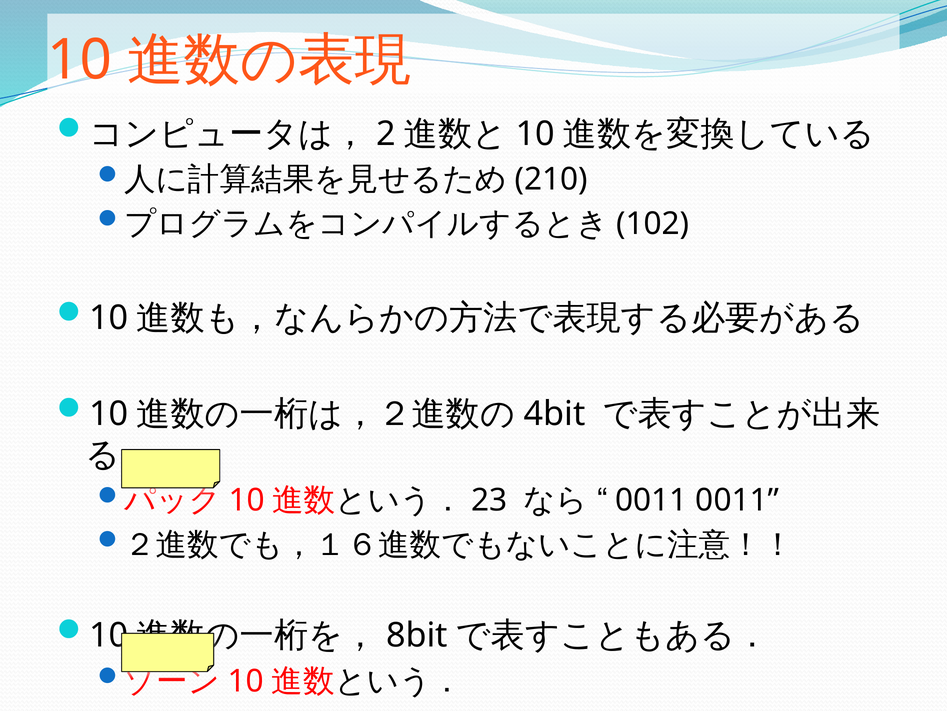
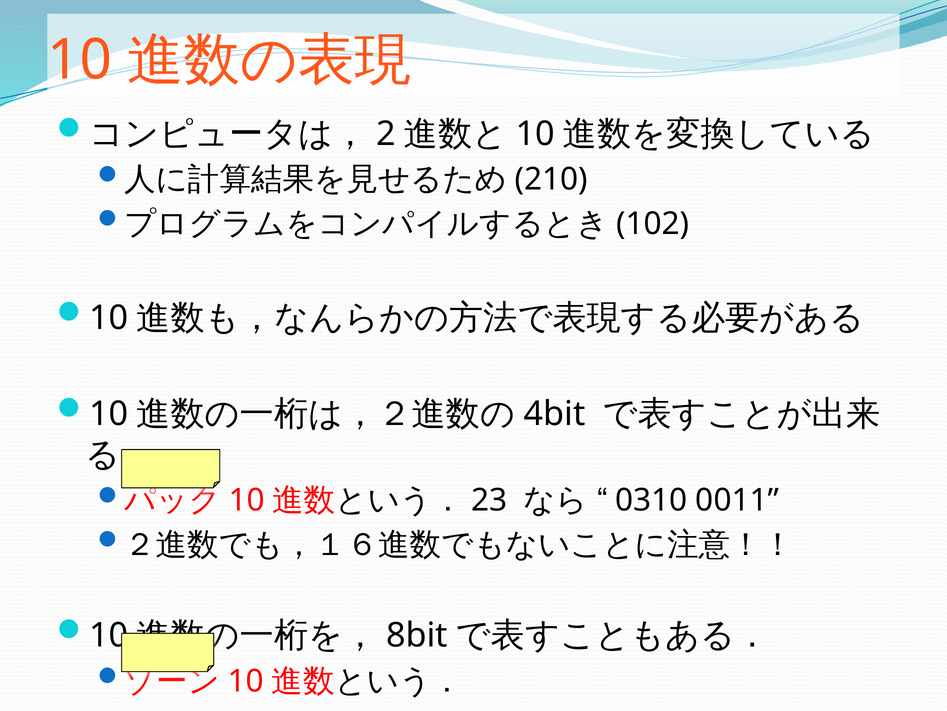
0011: 0011 -> 0310 (651, 500)
